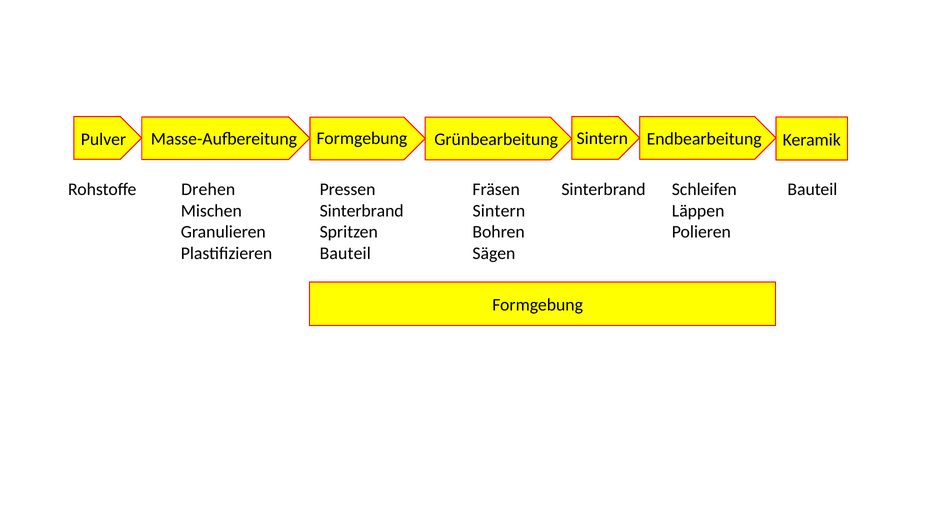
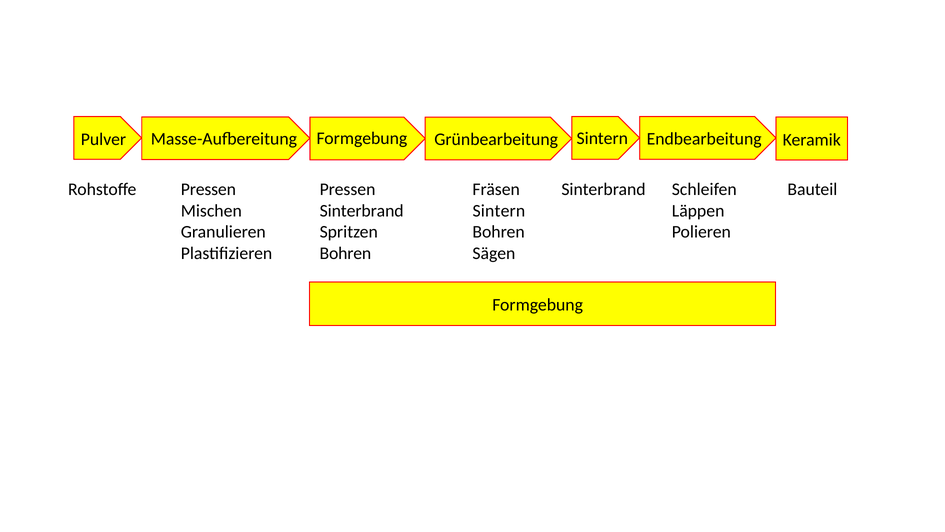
Drehen: Drehen -> Pressen (208, 189)
Bauteil: Bauteil -> Bohren (345, 253)
